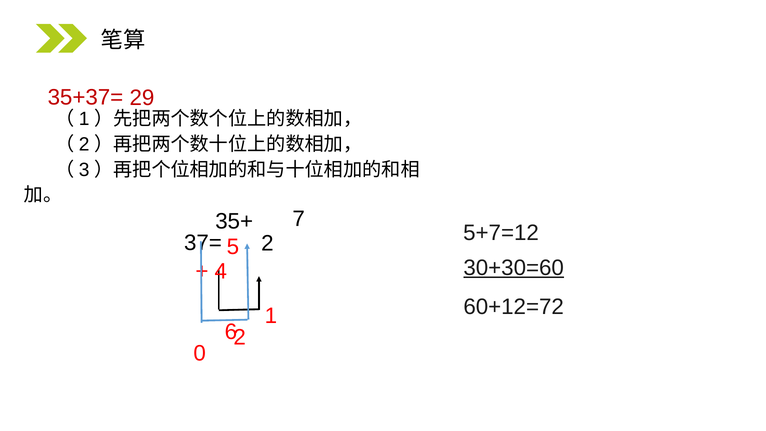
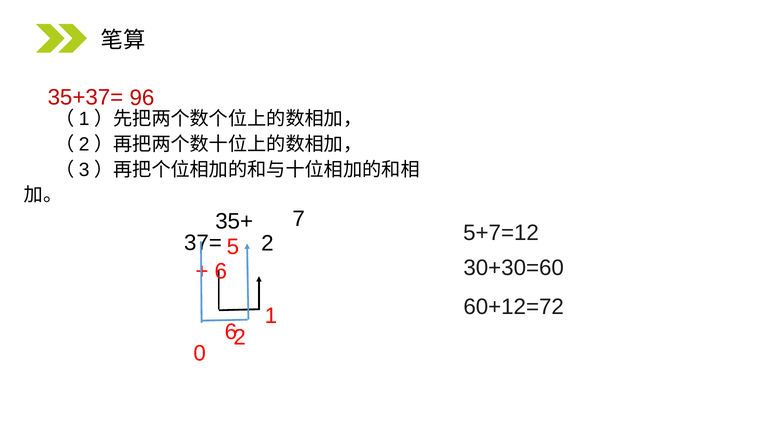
29: 29 -> 96 (142, 98)
30+30=60 underline: present -> none (514, 268)
4: 4 -> 6 (221, 271)
